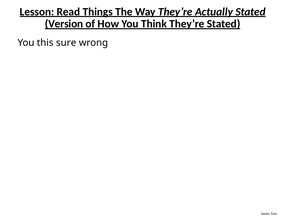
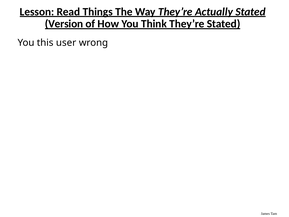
sure: sure -> user (66, 43)
